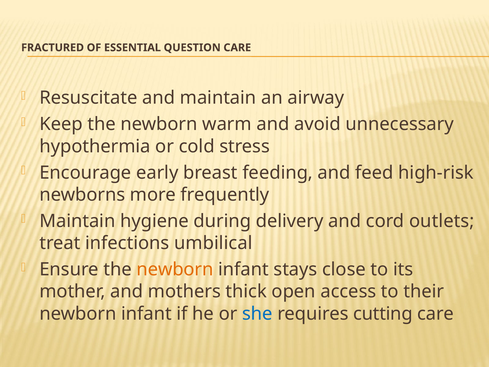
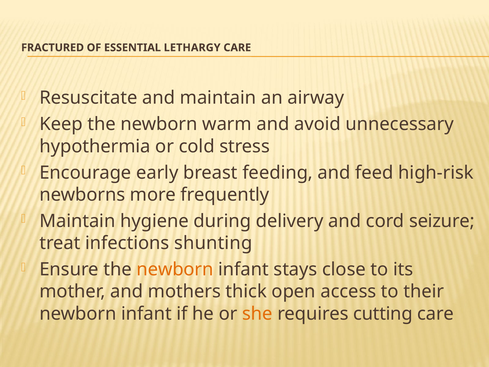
QUESTION: QUESTION -> LETHARGY (192, 48)
outlets: outlets -> seizure (442, 221)
umbilical: umbilical -> shunting (213, 243)
she colour: blue -> orange (257, 313)
